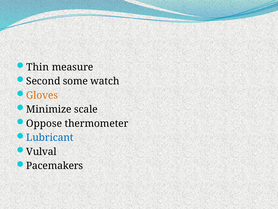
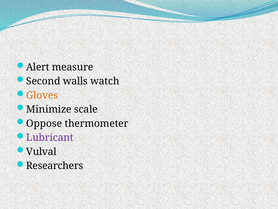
Thin: Thin -> Alert (38, 67)
some: some -> walls (75, 81)
Lubricant colour: blue -> purple (50, 137)
Pacemakers: Pacemakers -> Researchers (55, 165)
